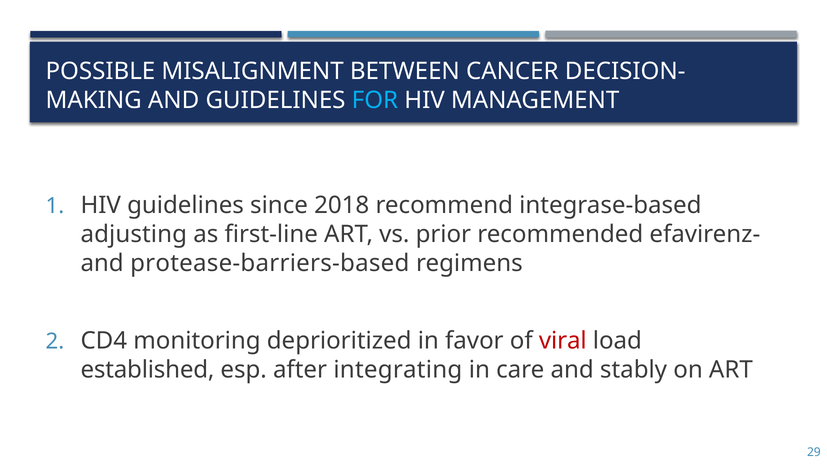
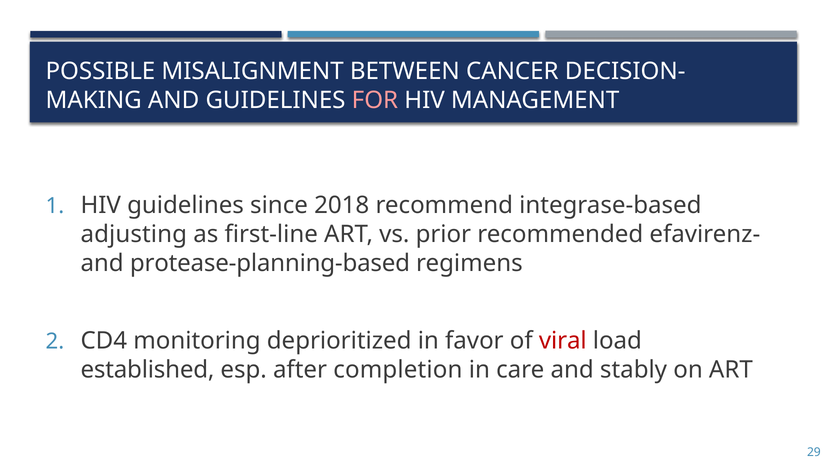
FOR colour: light blue -> pink (375, 100)
protease-barriers-based: protease-barriers-based -> protease-planning-based (270, 263)
integrating: integrating -> completion (398, 370)
